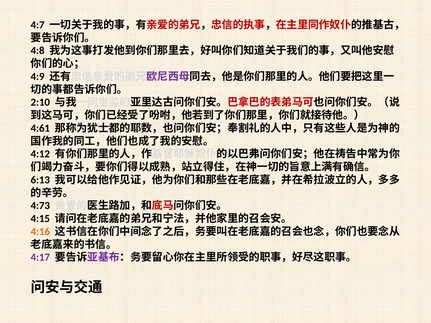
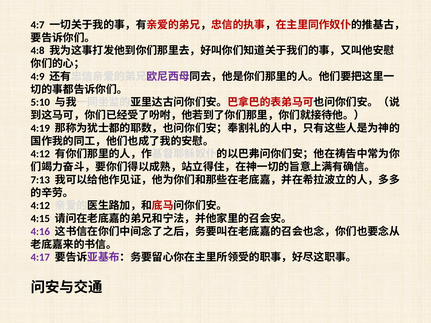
2:10: 2:10 -> 5:10 (40, 102)
4:61: 4:61 -> 4:19 (40, 128)
6:13: 6:13 -> 7:13 (40, 180)
4:73: 4:73 -> 4:12 (40, 206)
4:16 colour: orange -> purple (40, 232)
